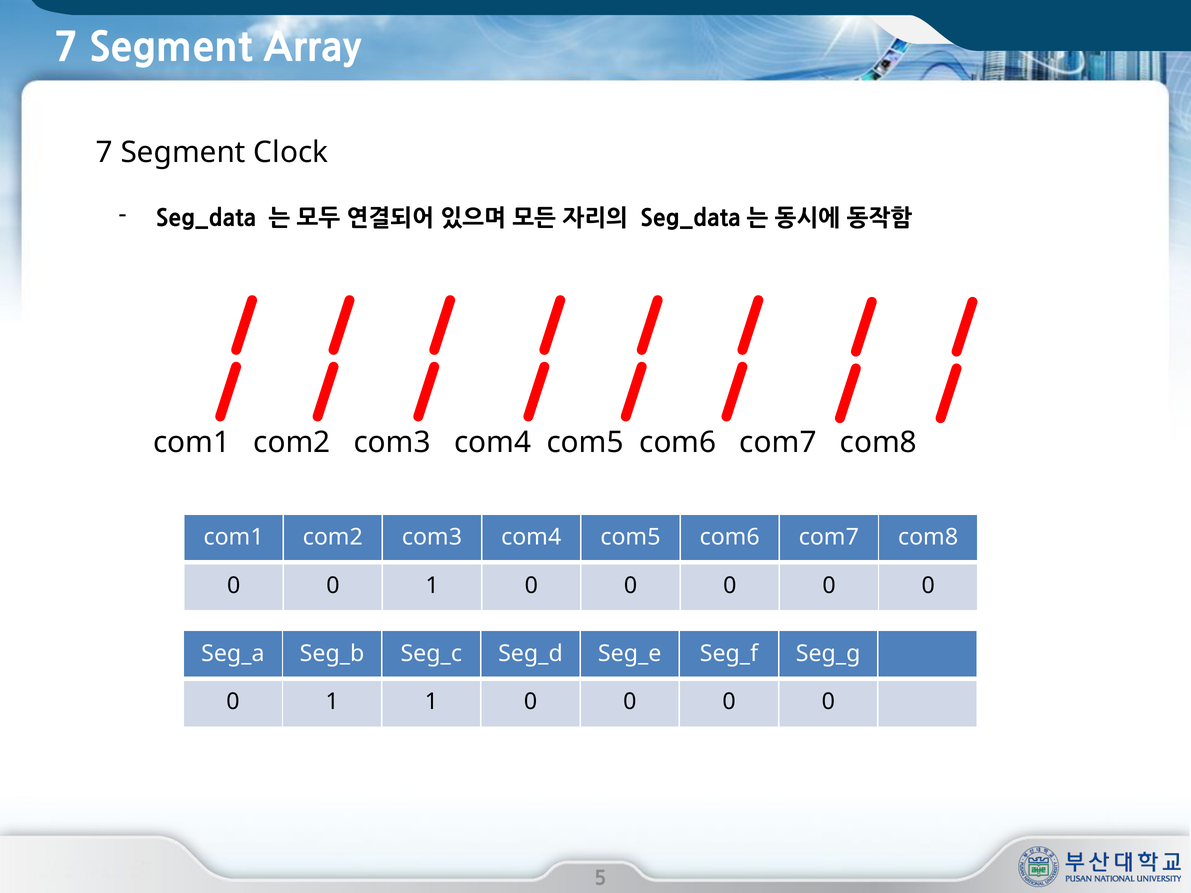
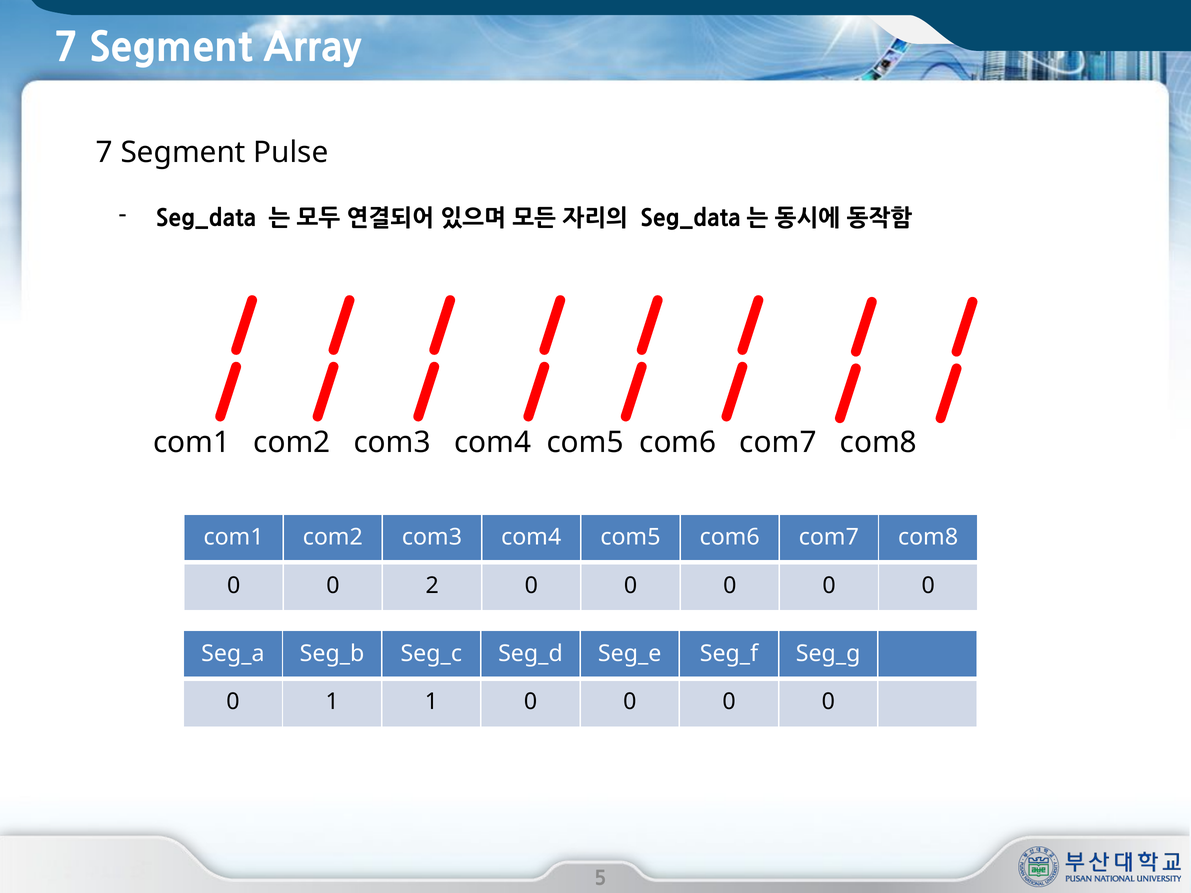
Clock: Clock -> Pulse (291, 152)
0 0 1: 1 -> 2 (432, 586)
